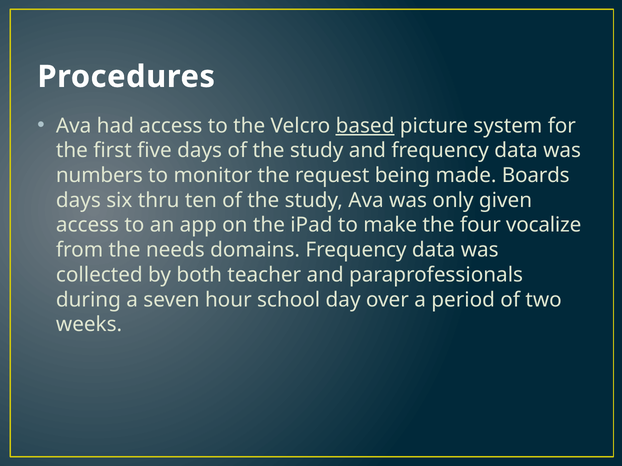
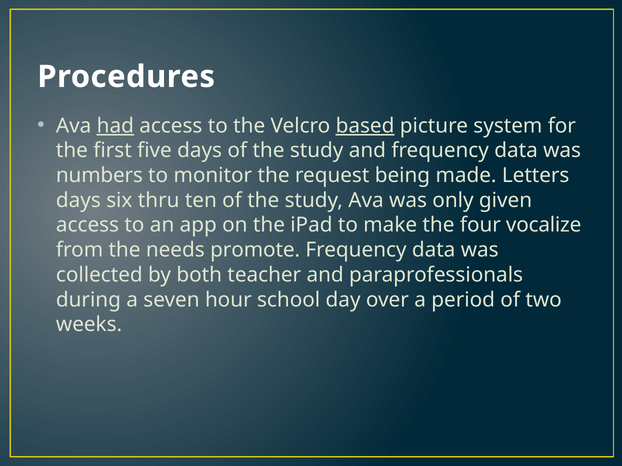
had underline: none -> present (115, 126)
Boards: Boards -> Letters (536, 176)
domains: domains -> promote (255, 250)
